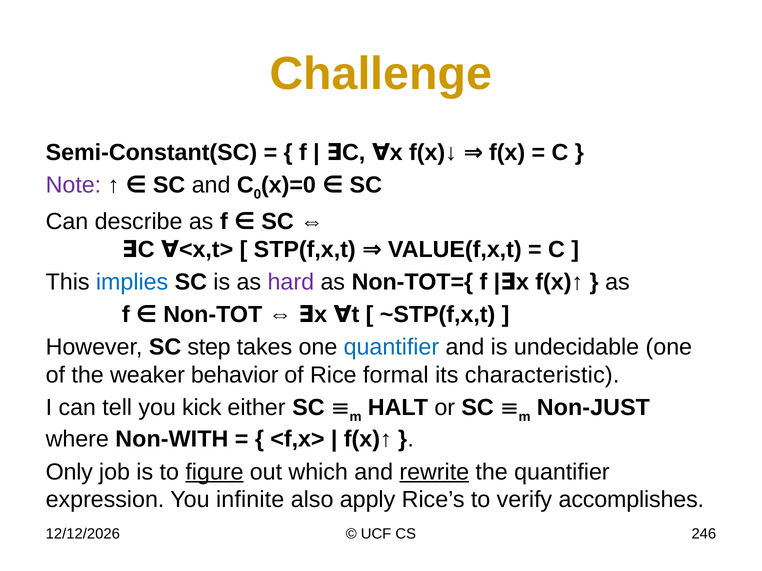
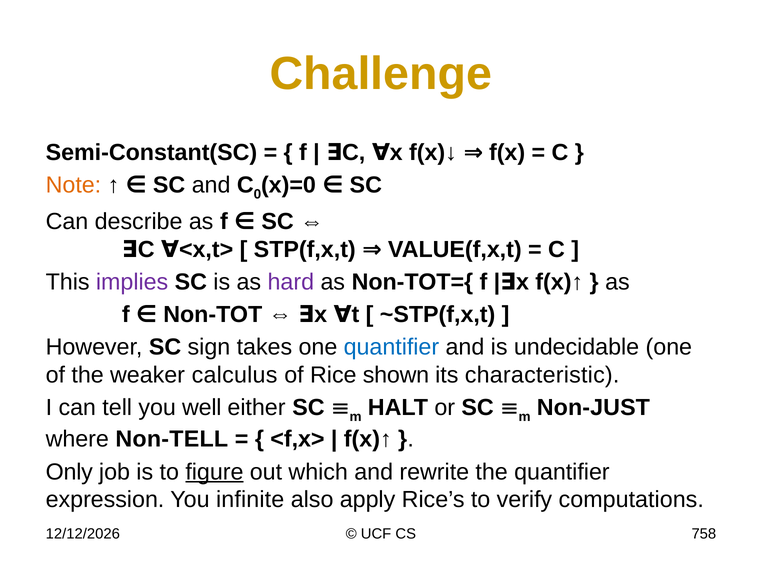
Note colour: purple -> orange (73, 185)
implies colour: blue -> purple (132, 282)
step: step -> sign (209, 347)
behavior: behavior -> calculus (235, 375)
formal: formal -> shown (396, 375)
kick: kick -> well (202, 408)
Non-WITH: Non-WITH -> Non-TELL (172, 440)
rewrite underline: present -> none (434, 472)
accomplishes: accomplishes -> computations (631, 500)
246: 246 -> 758 (704, 534)
